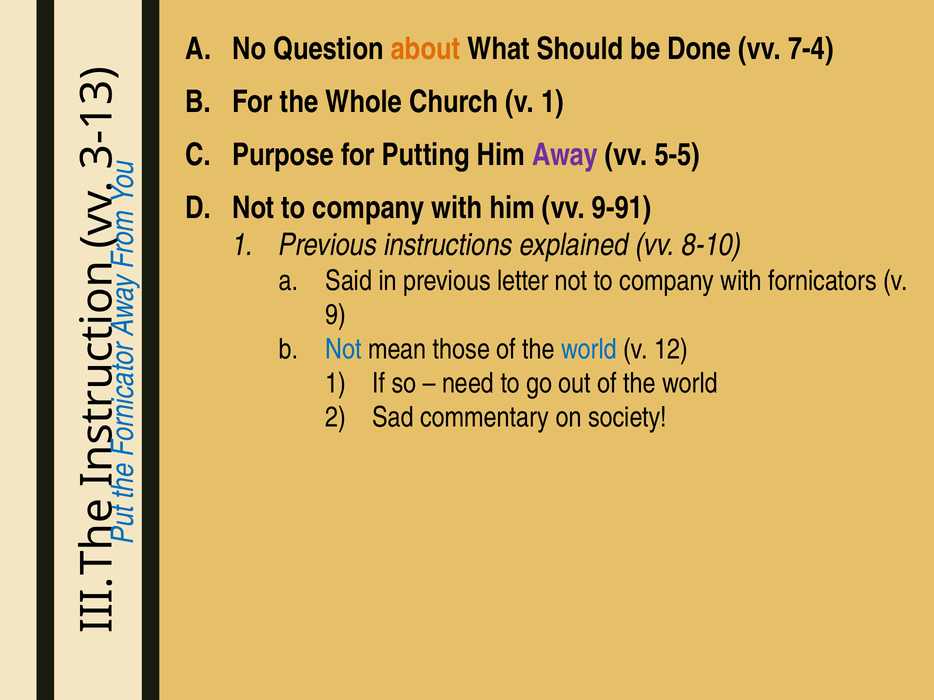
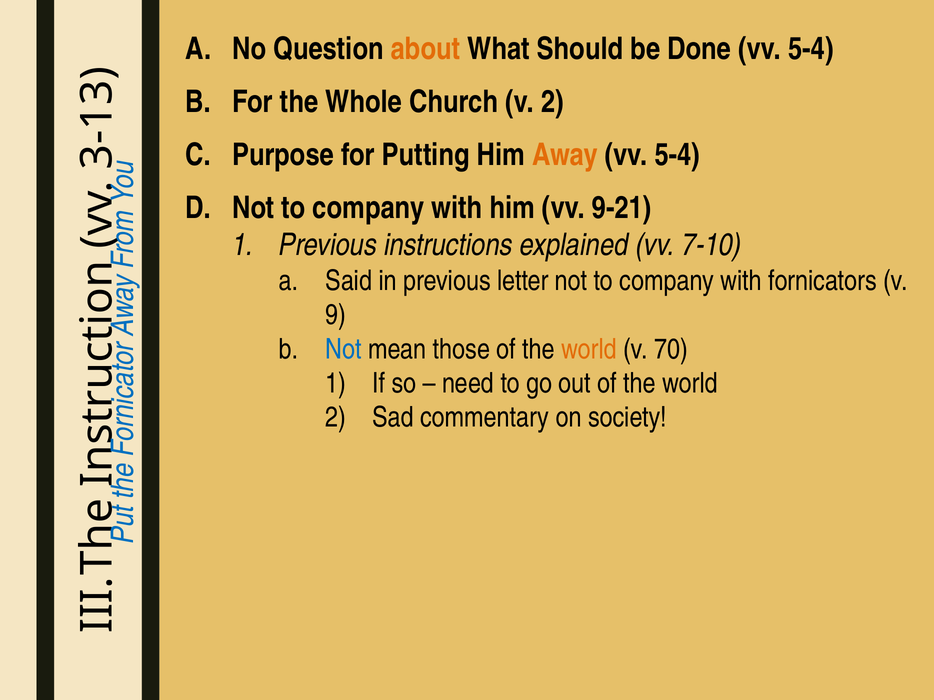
Done vv 7-4: 7-4 -> 5-4 (811, 49)
v 1: 1 -> 2 (552, 102)
Away colour: purple -> orange (565, 155)
5-5: 5-5 -> 5-4 (677, 155)
9-91: 9-91 -> 9-21 (622, 208)
8-10: 8-10 -> 7-10 (712, 245)
world colour: blue -> orange (589, 349)
12: 12 -> 70 (671, 349)
